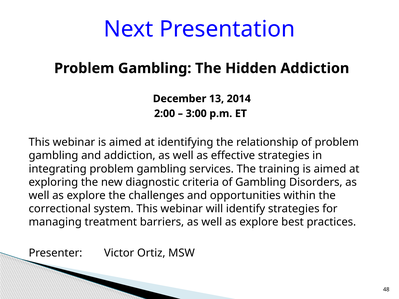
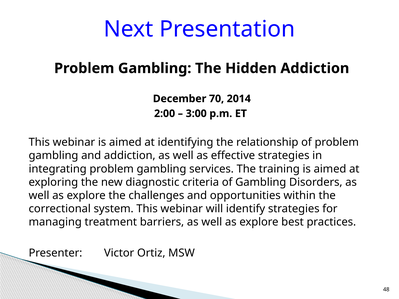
13: 13 -> 70 (217, 99)
